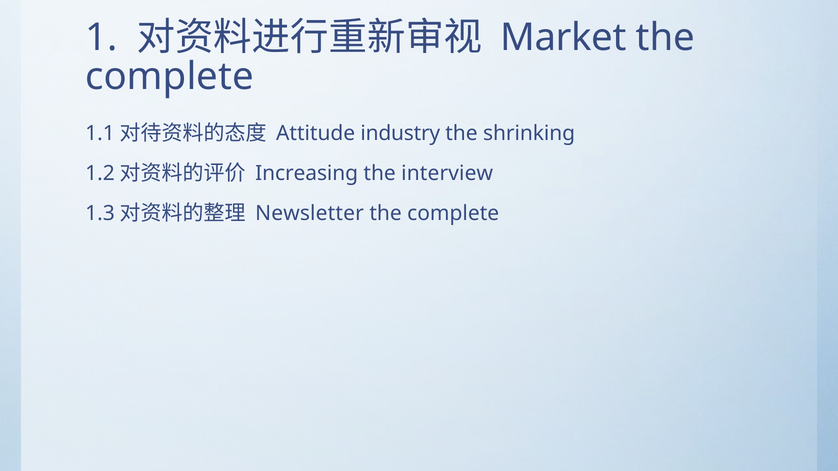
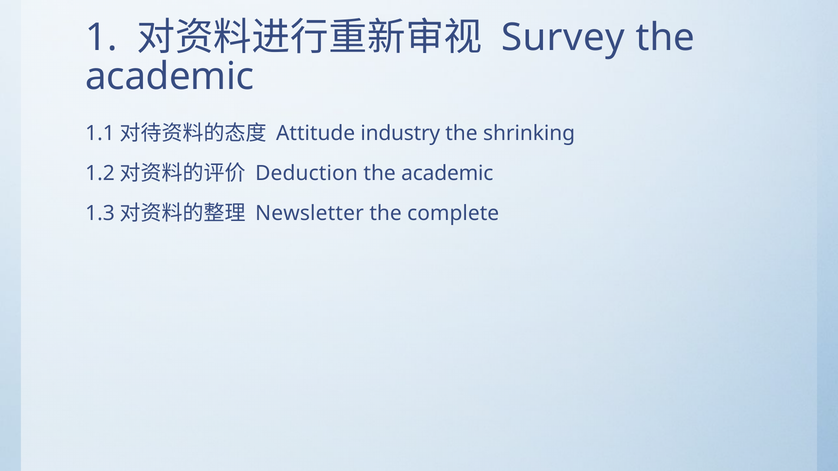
Market: Market -> Survey (563, 37)
complete: complete -> academic (170, 77)
Increasing: Increasing -> Deduction (307, 174)
interview: interview -> academic (447, 174)
